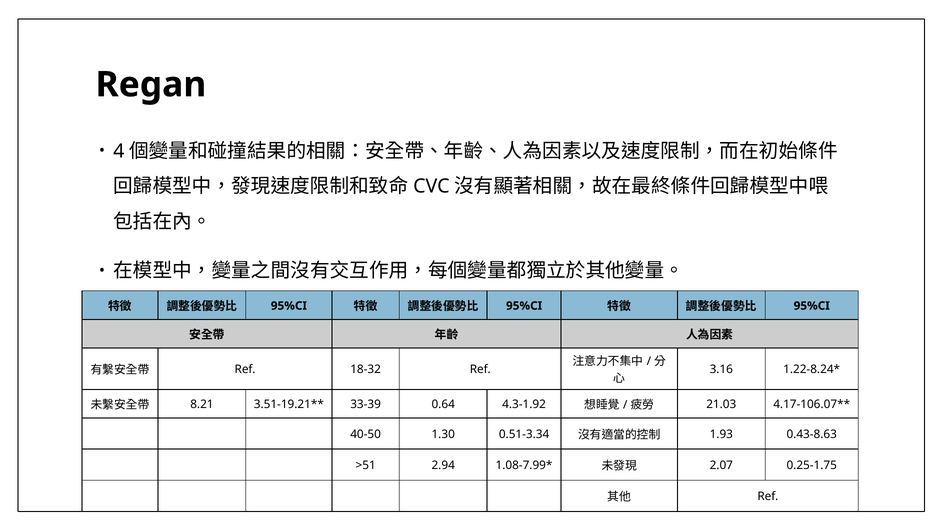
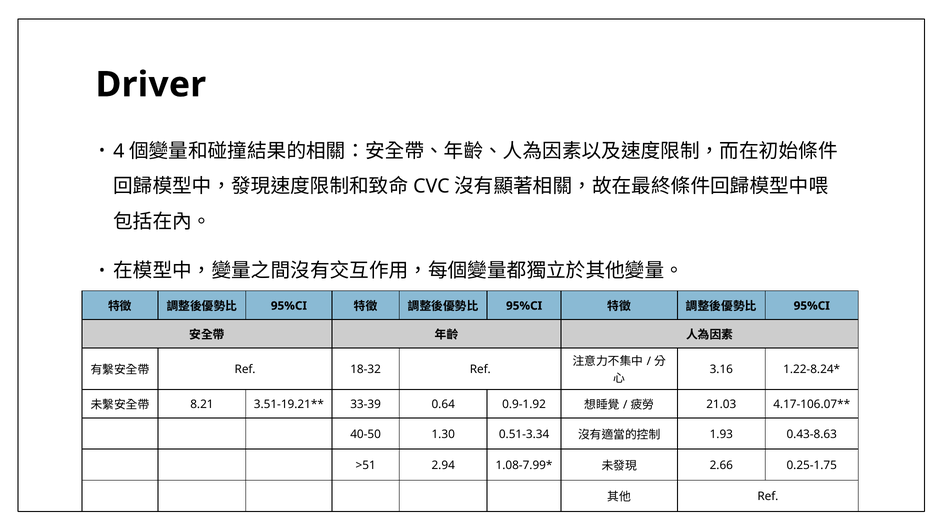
Regan: Regan -> Driver (151, 85)
4.3-1.92: 4.3-1.92 -> 0.9-1.92 (524, 405)
2.07: 2.07 -> 2.66 (721, 466)
